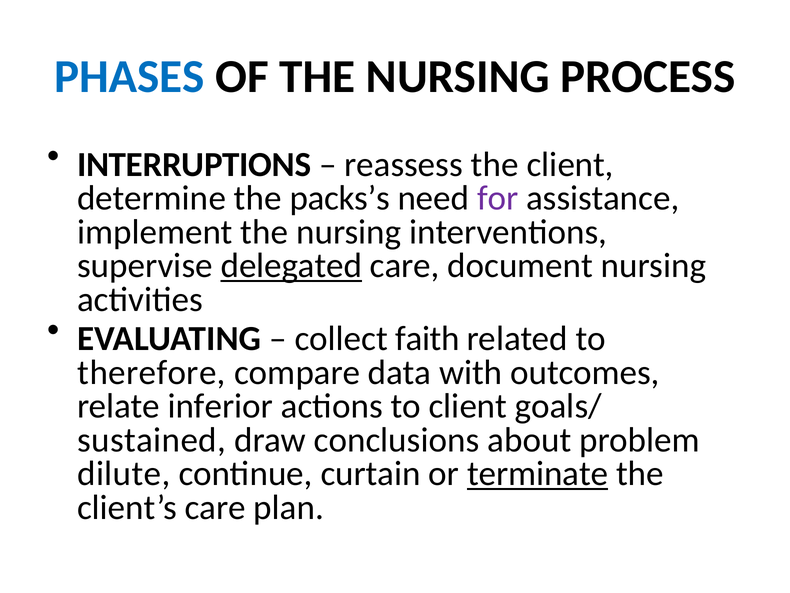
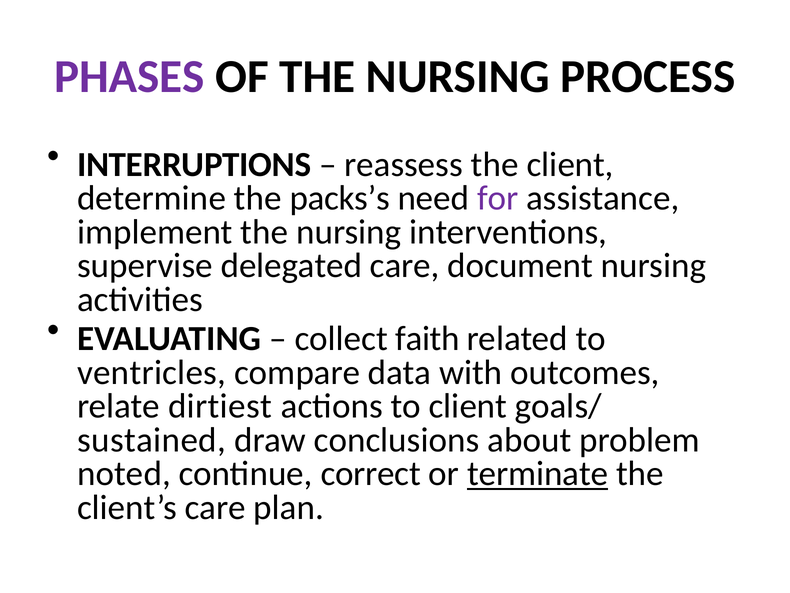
PHASES colour: blue -> purple (129, 76)
delegated underline: present -> none (291, 265)
therefore: therefore -> ventricles (152, 372)
inferior: inferior -> dirtiest (220, 406)
dilute: dilute -> noted (124, 473)
curtain: curtain -> correct (371, 473)
